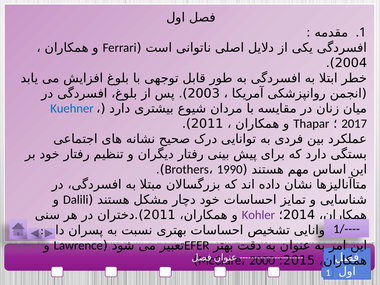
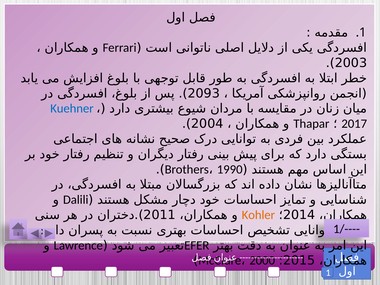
2004: 2004 -> 2003 (351, 63)
2003: 2003 -> 2093 (204, 93)
2011: 2011 -> 2004 (207, 124)
Kohler colour: purple -> orange (258, 215)
